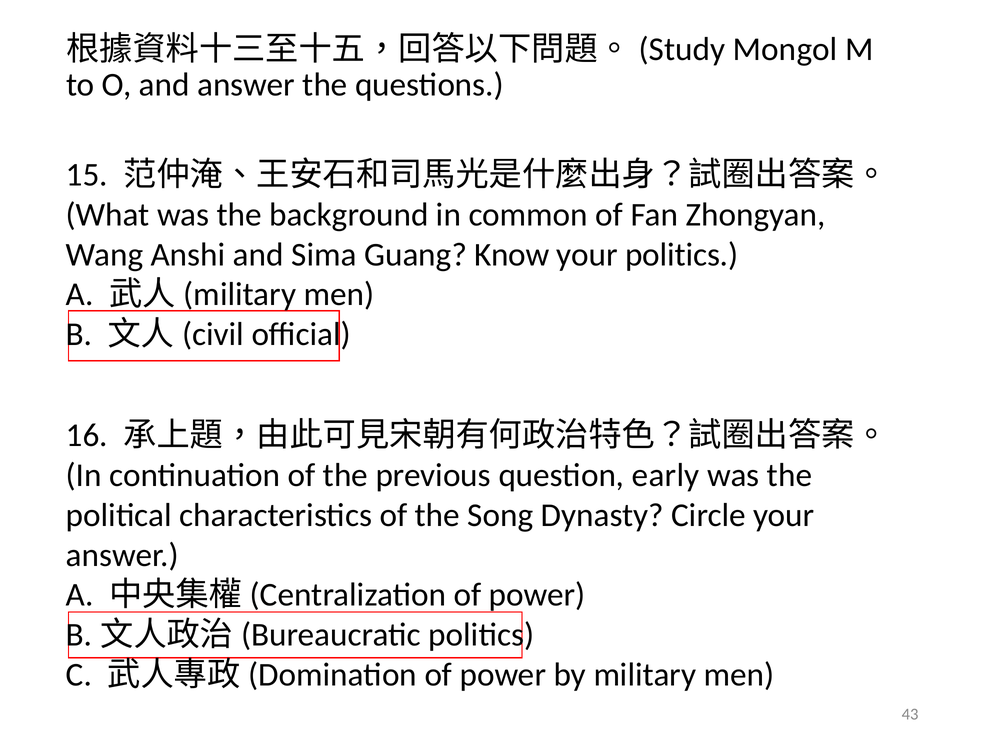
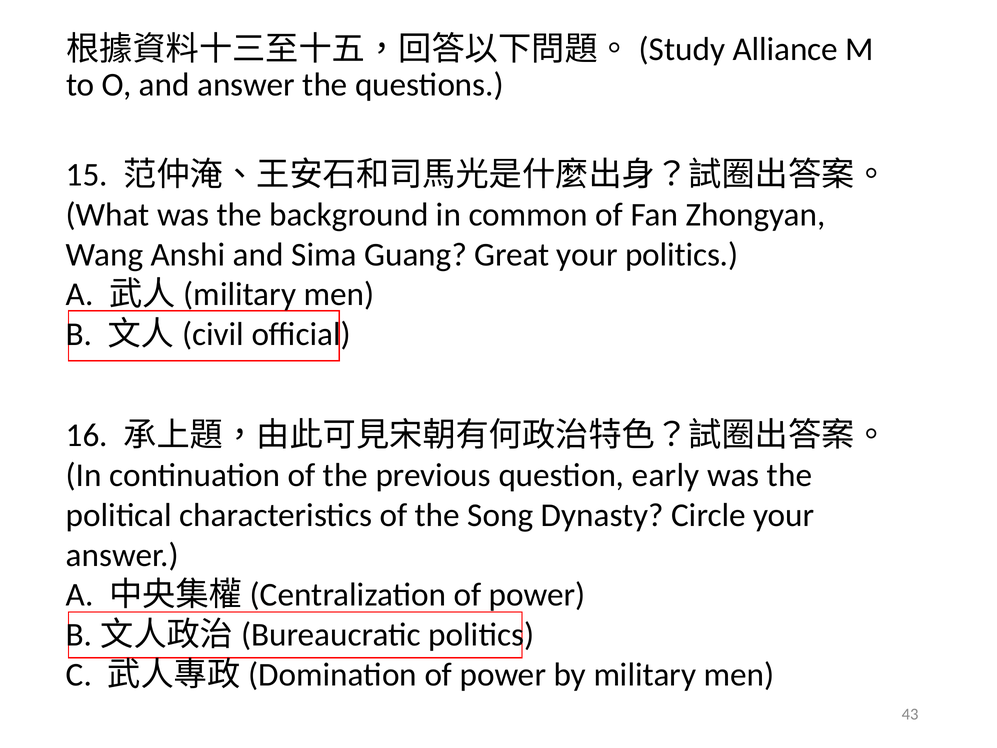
Mongol: Mongol -> Alliance (785, 49)
Know: Know -> Great (512, 254)
